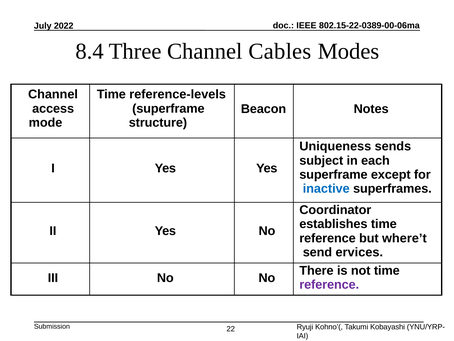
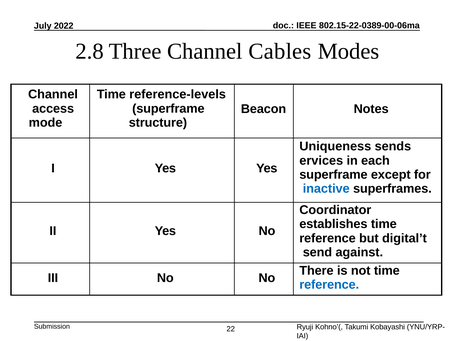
8.4: 8.4 -> 2.8 (90, 51)
subject: subject -> ervices (321, 160)
where’t: where’t -> digital’t (404, 238)
ervices: ervices -> against (359, 252)
reference colour: purple -> blue (329, 284)
